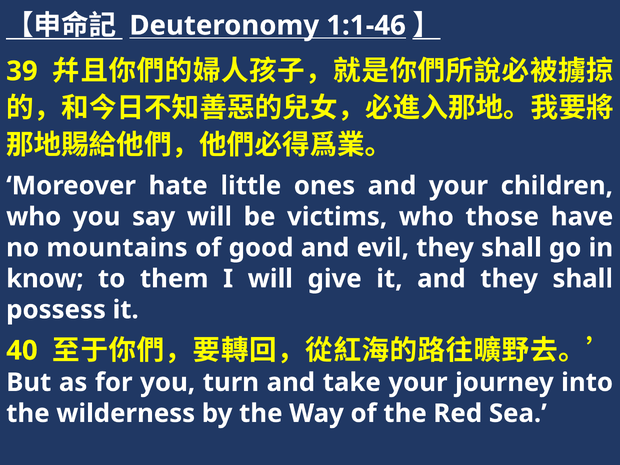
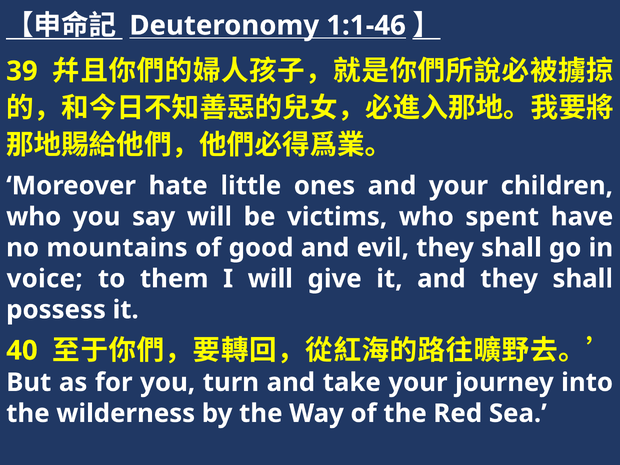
those: those -> spent (502, 217)
know: know -> voice (45, 279)
